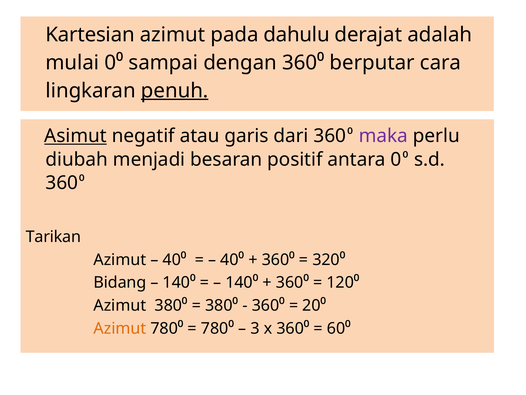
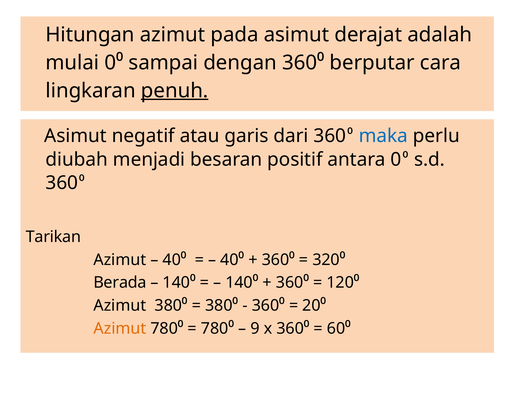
Kartesian: Kartesian -> Hitungan (90, 35)
pada dahulu: dahulu -> asimut (297, 35)
Asimut underline: present -> none (76, 136)
maka colour: purple -> blue (383, 136)
Bidang: Bidang -> Berada (120, 282)
3: 3 -> 9 (255, 328)
